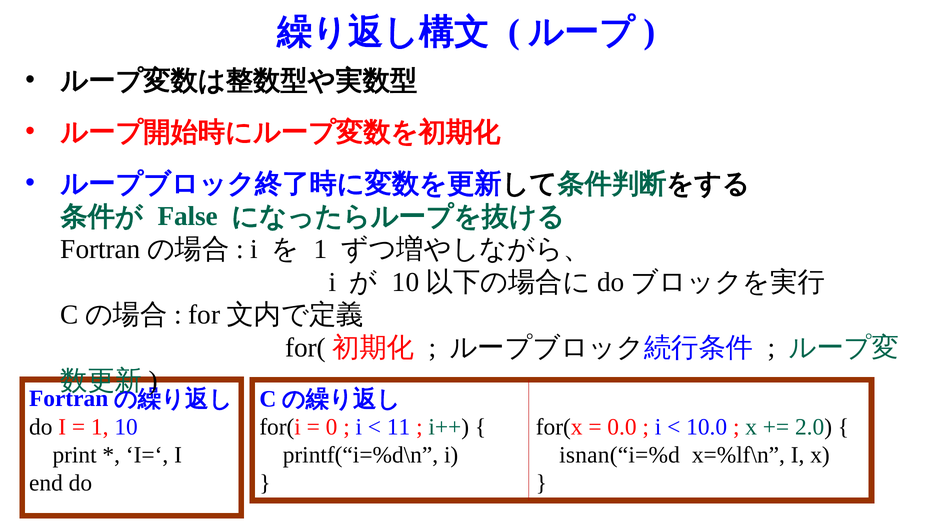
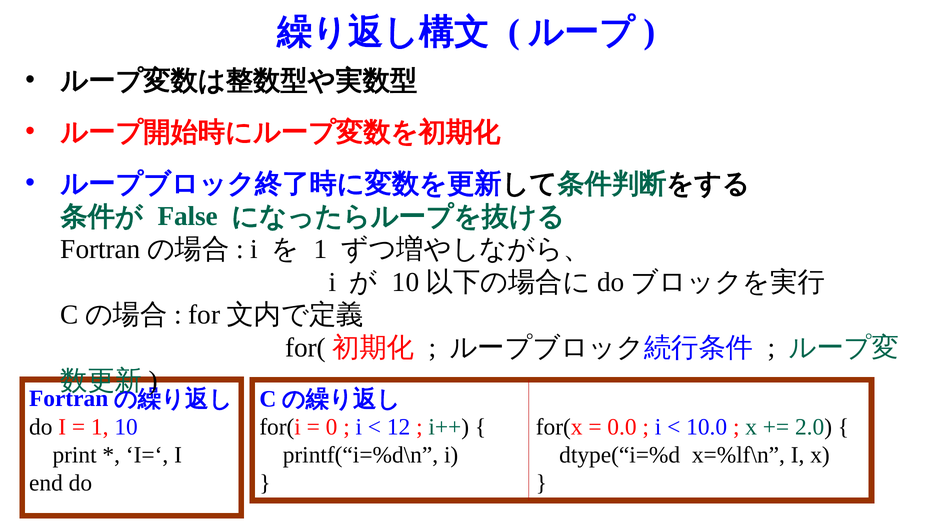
11: 11 -> 12 (399, 427)
isnan(“i=%d: isnan(“i=%d -> dtype(“i=%d (620, 455)
